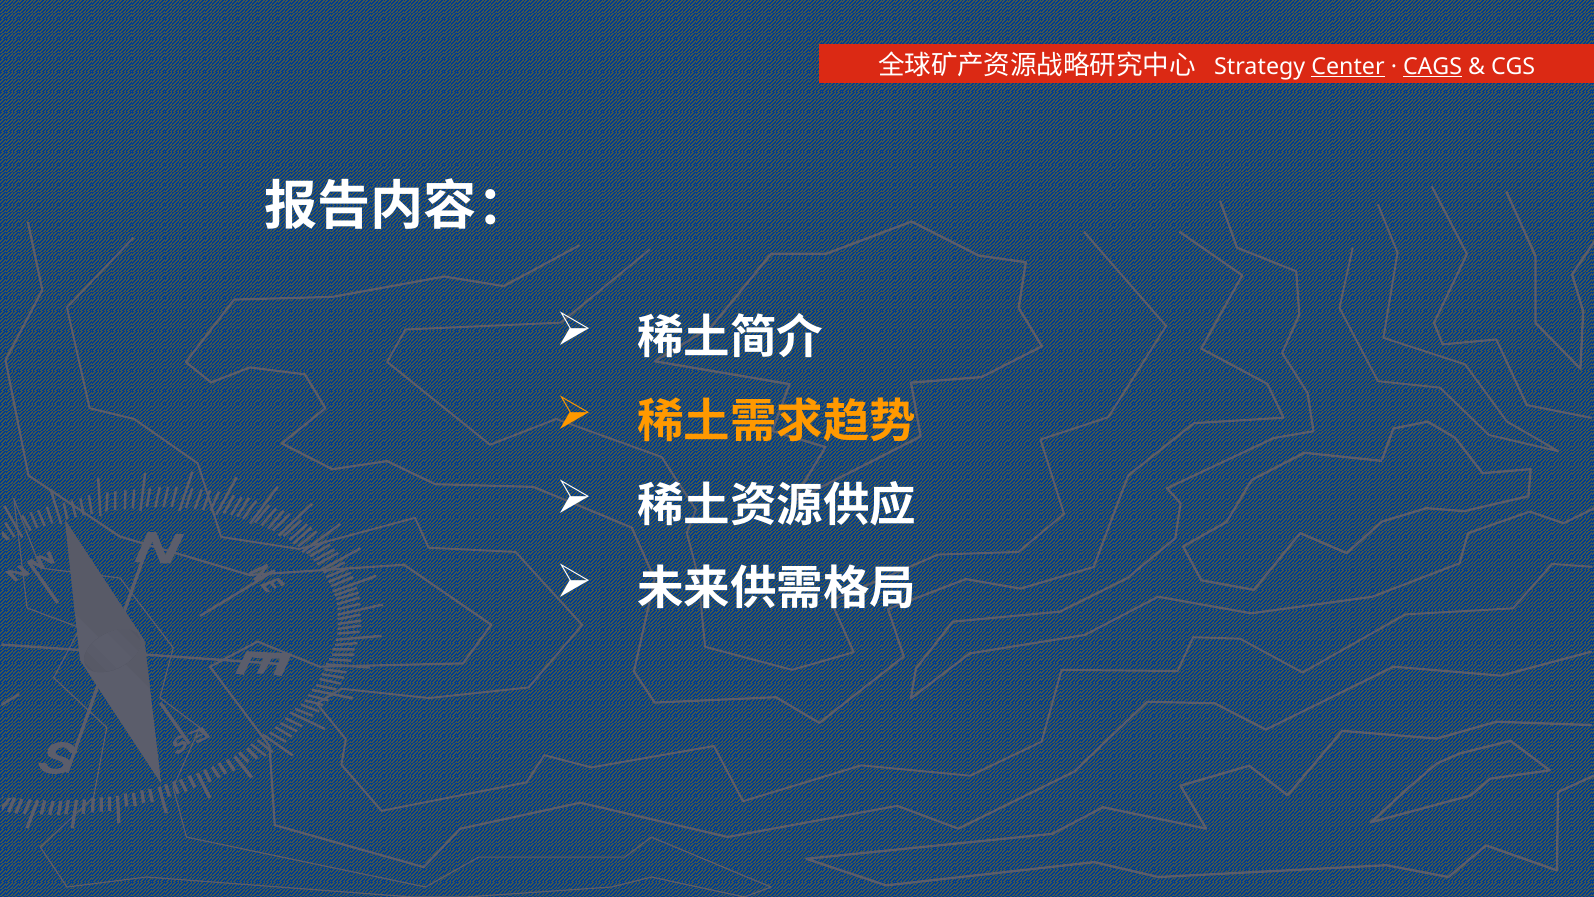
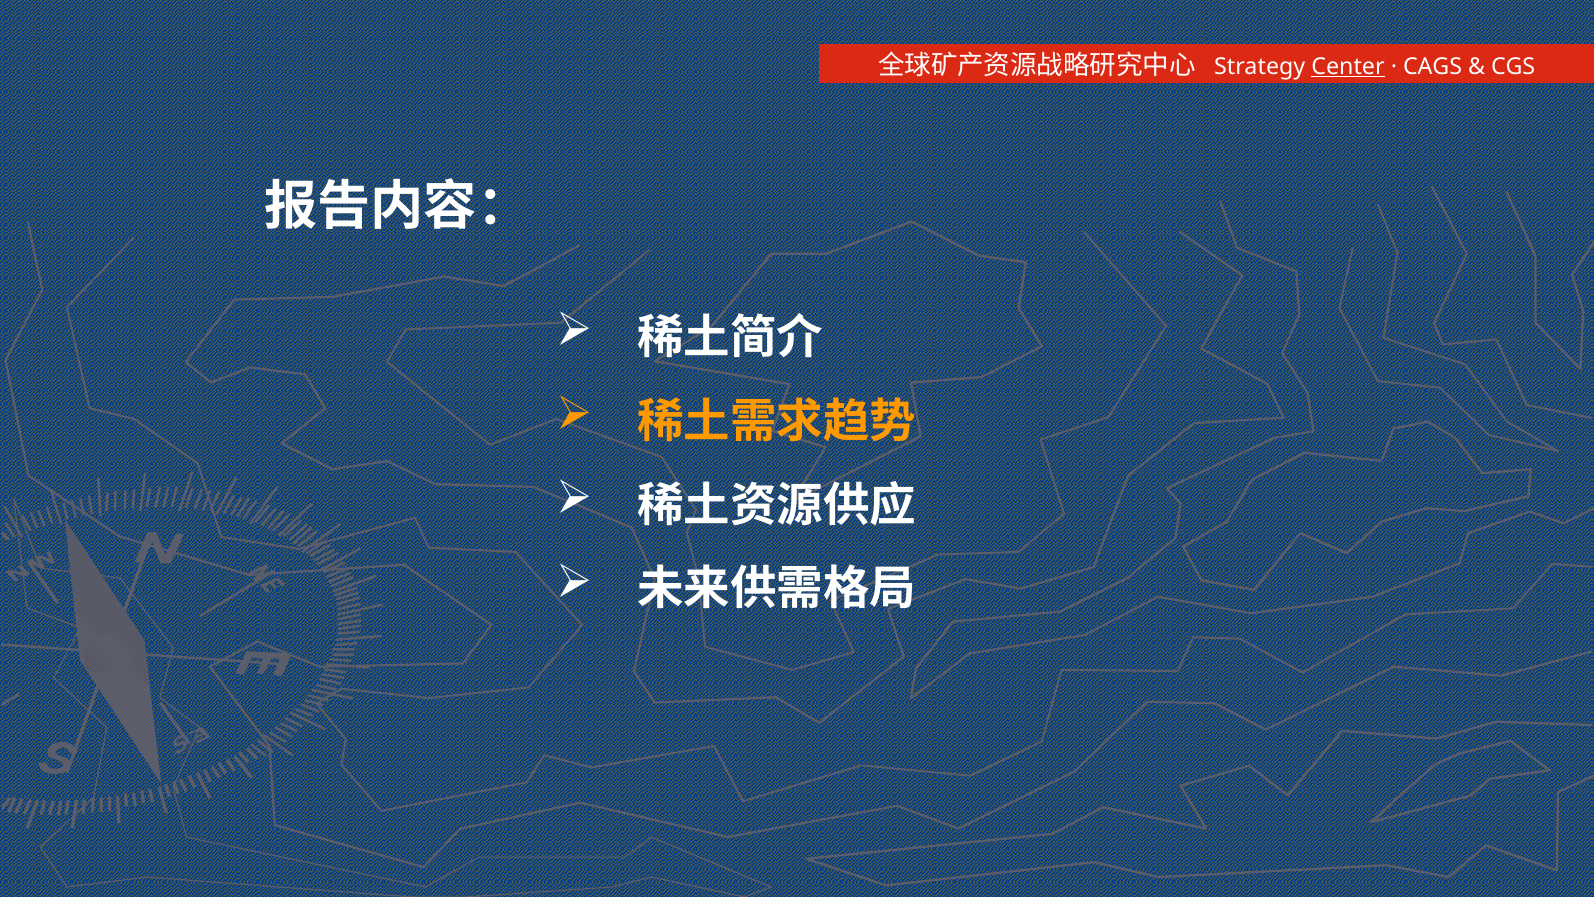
CAGS underline: present -> none (1433, 66)
